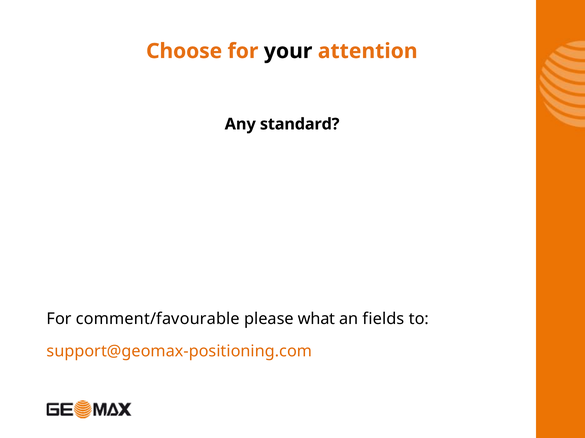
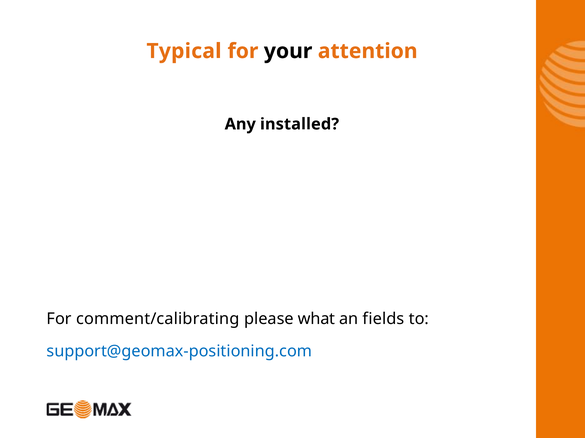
Choose: Choose -> Typical (184, 51)
standard: standard -> installed (300, 124)
comment/favourable: comment/favourable -> comment/calibrating (158, 319)
support@geomax-positioning.com colour: orange -> blue (179, 352)
